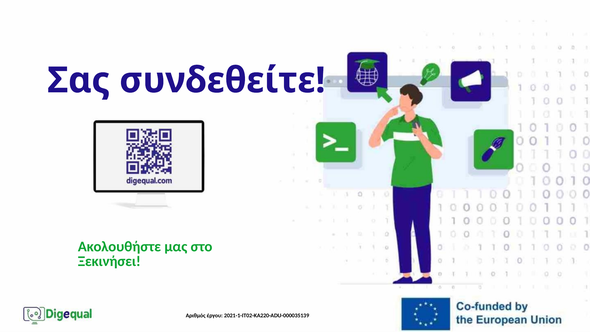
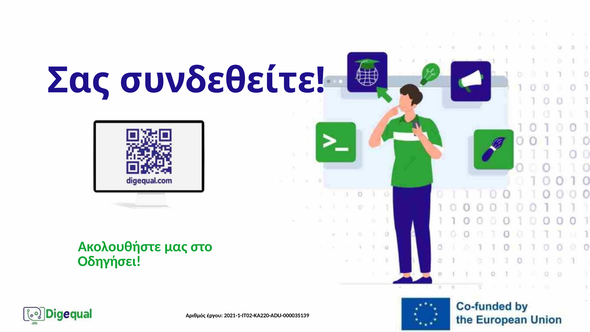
Ξεκινήσει: Ξεκινήσει -> Οδηγήσει (109, 261)
